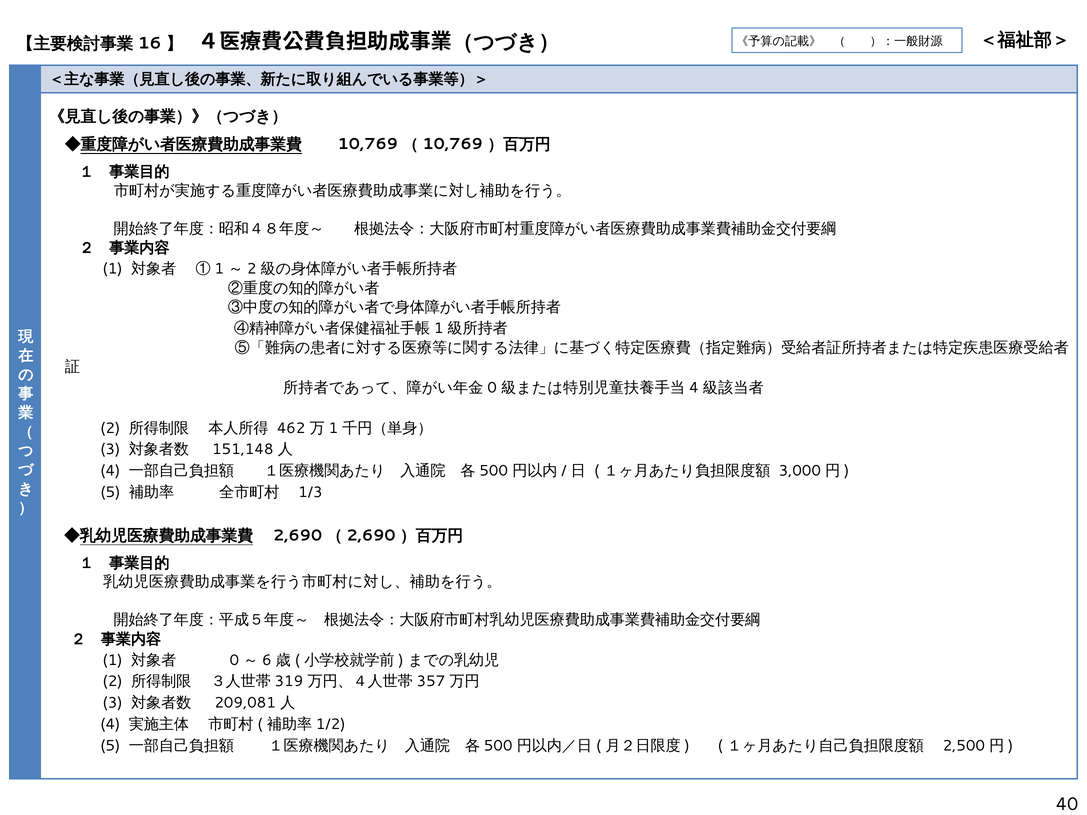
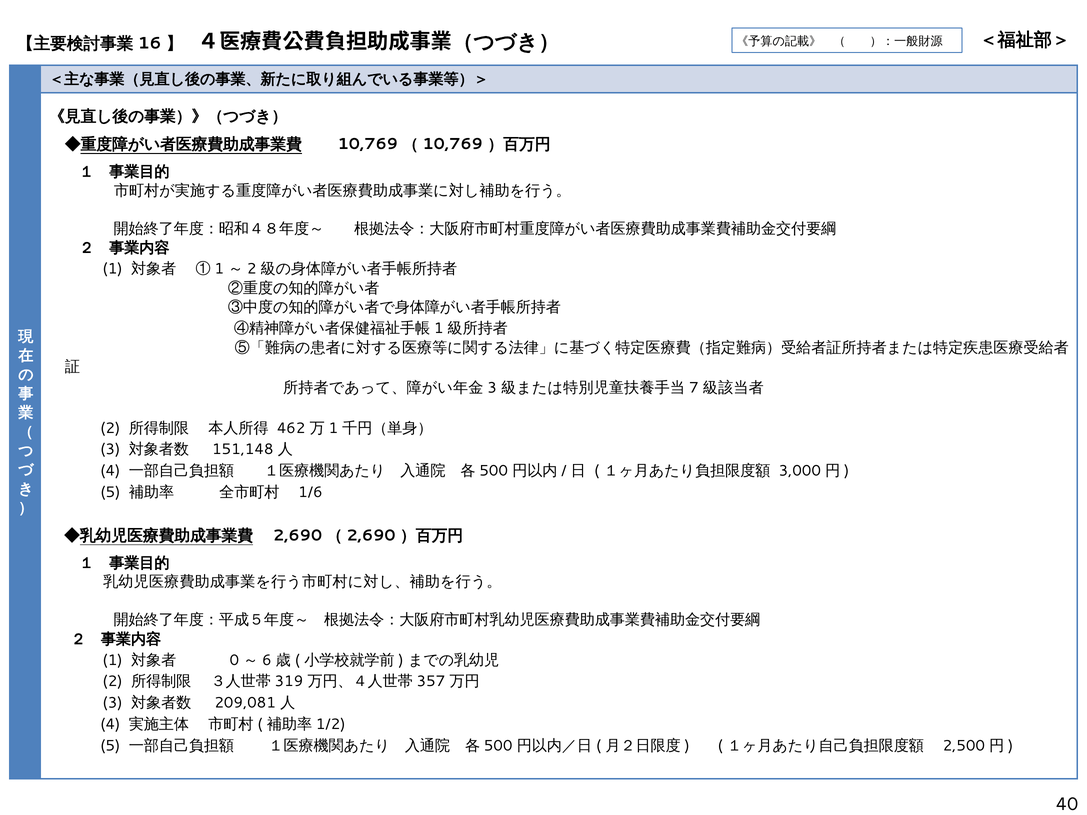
0: 0 -> 3 (492, 388)
4: 4 -> 7 (694, 388)
1/3: 1/3 -> 1/6 (310, 492)
